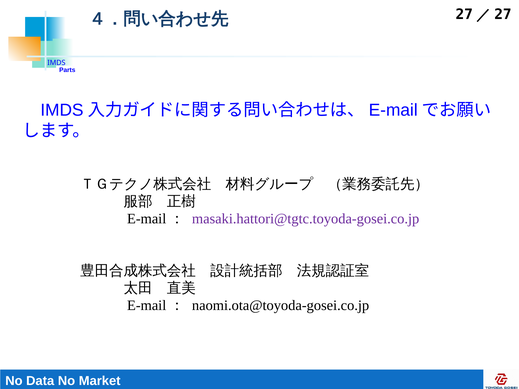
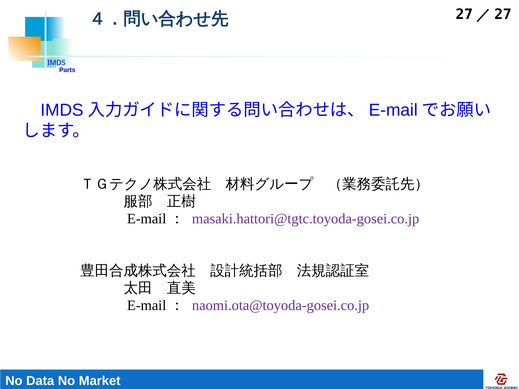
naomi.ota@toyoda-gosei.co.jp colour: black -> purple (281, 305)
